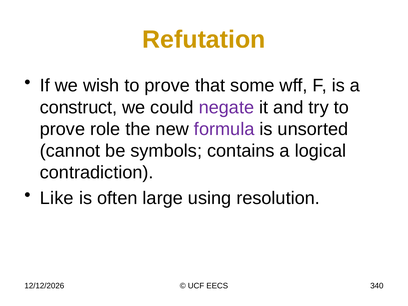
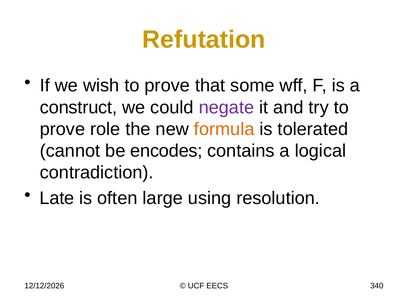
formula colour: purple -> orange (224, 129)
unsorted: unsorted -> tolerated (313, 129)
symbols: symbols -> encodes (166, 151)
Like: Like -> Late (57, 198)
